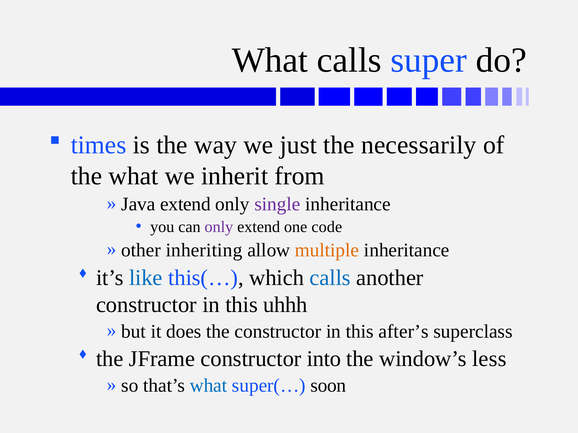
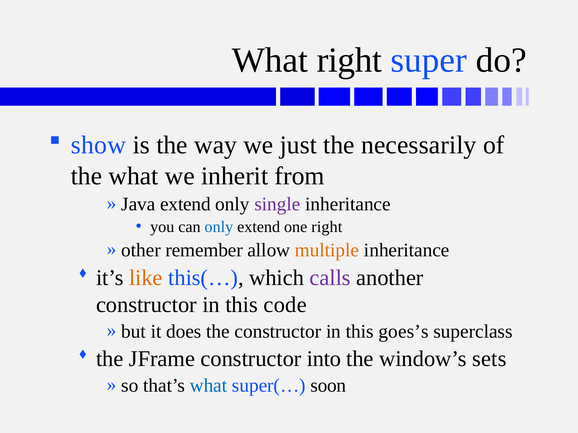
What calls: calls -> right (349, 60)
times: times -> show (98, 145)
only colour: purple -> blue (219, 227)
one code: code -> right (327, 227)
inheriting: inheriting -> remember (204, 250)
like colour: blue -> orange (146, 278)
calls colour: blue -> purple (330, 278)
uhhh: uhhh -> code (285, 305)
after’s: after’s -> goes’s (403, 332)
less: less -> sets (489, 359)
